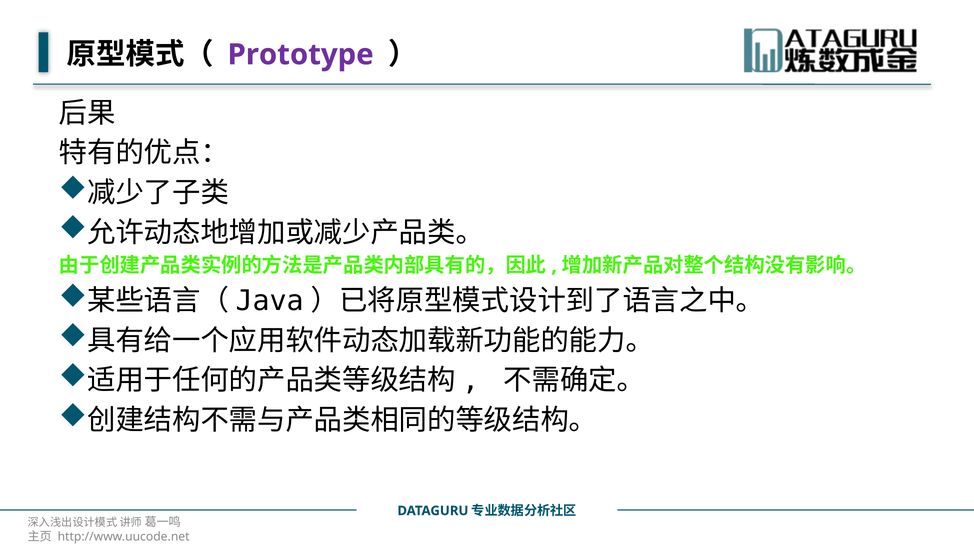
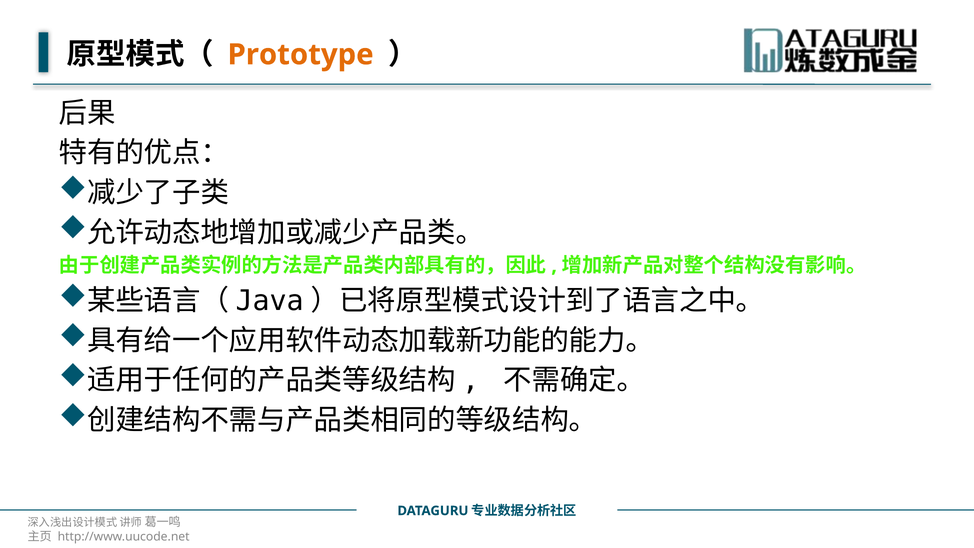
Prototype colour: purple -> orange (301, 55)
